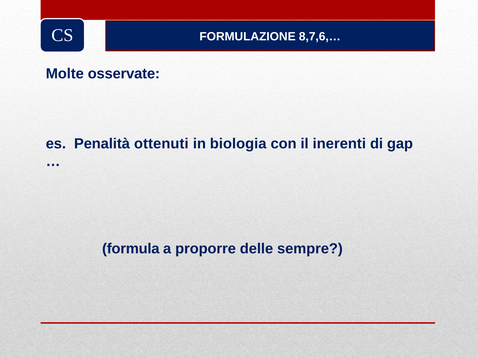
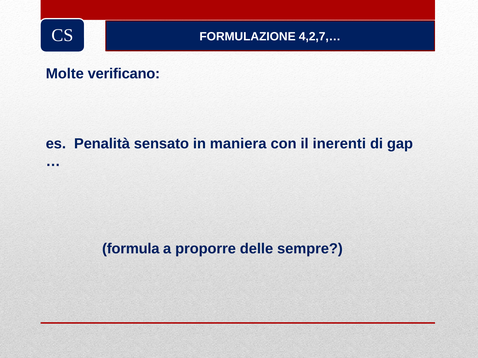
8,7,6,…: 8,7,6,… -> 4,2,7,… (320, 37)
osservate: osservate -> verificano (124, 74)
ottenuti: ottenuti -> sensato (161, 144)
biologia: biologia -> maniera (238, 144)
